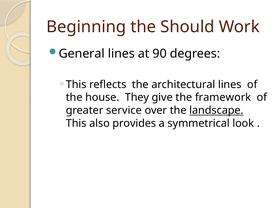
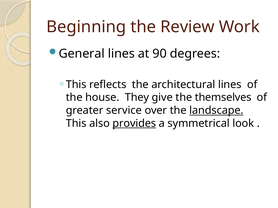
Should: Should -> Review (188, 27)
framework: framework -> themselves (223, 98)
provides underline: none -> present (134, 124)
